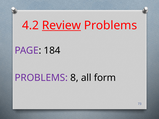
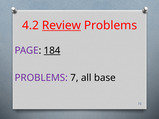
184 underline: none -> present (52, 51)
8: 8 -> 7 (74, 78)
form: form -> base (105, 78)
